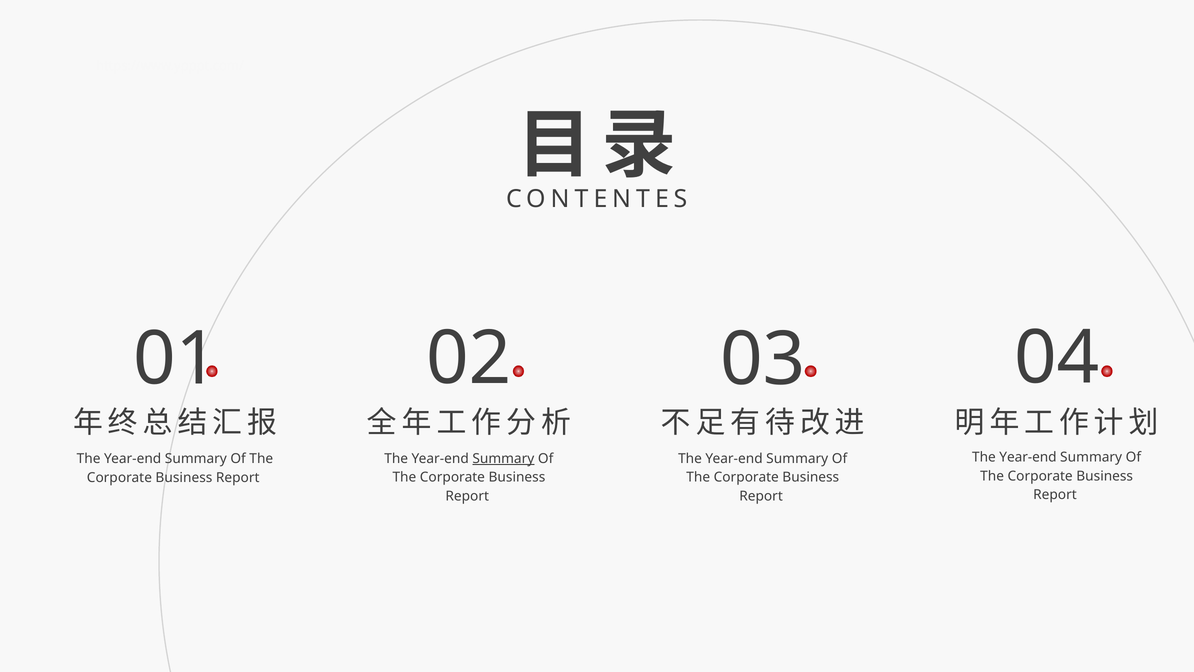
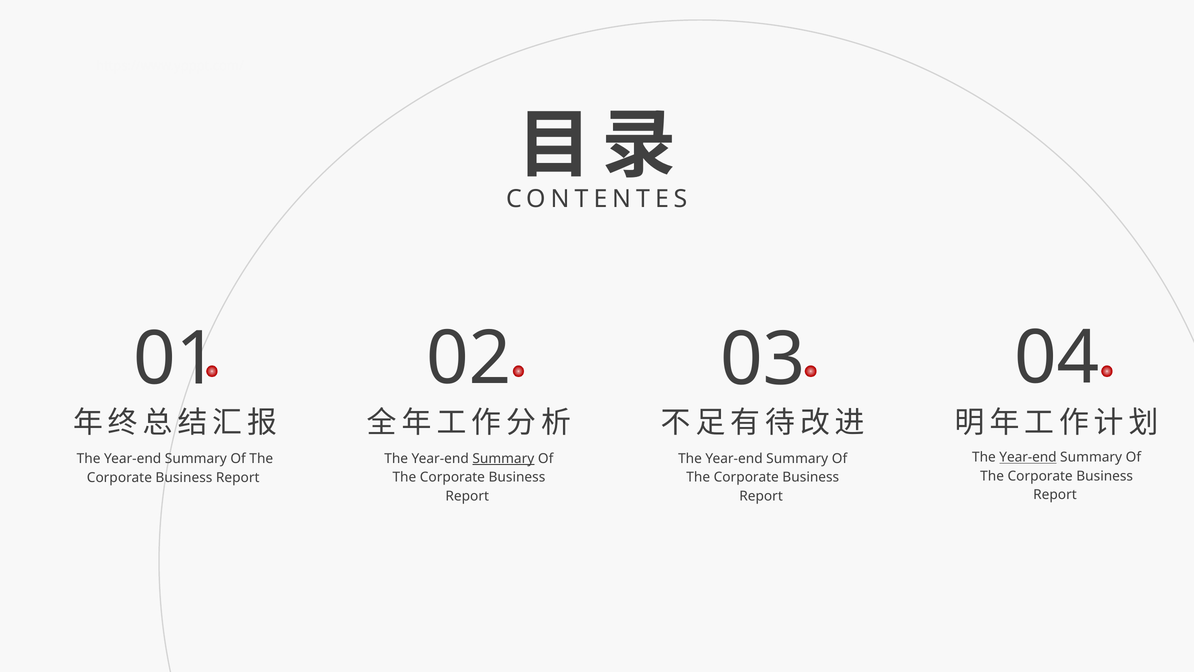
Year-end underline: none -> present (1028, 457)
